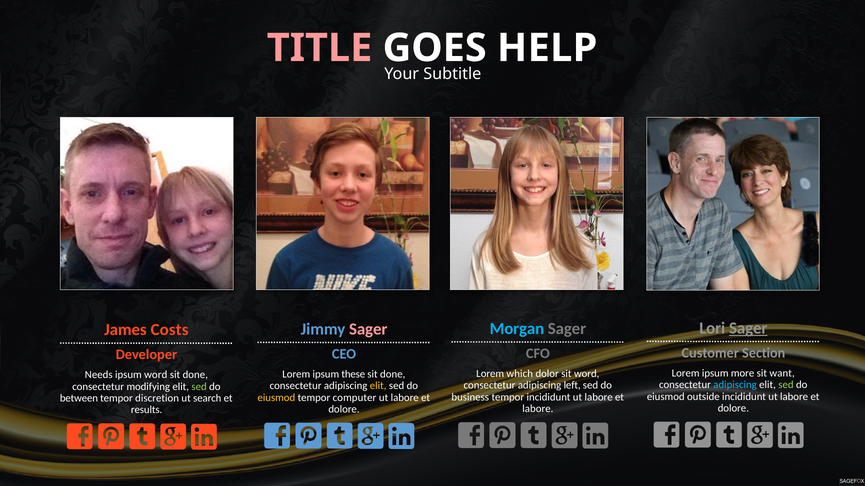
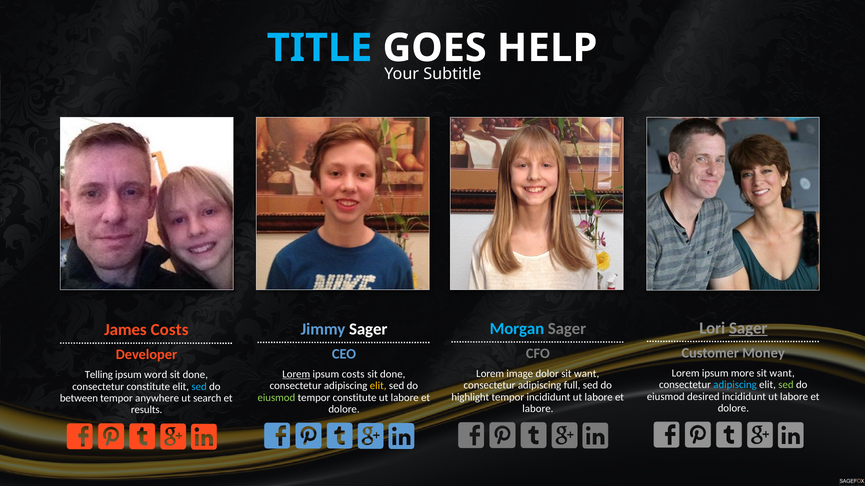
TITLE colour: pink -> light blue (320, 48)
Sager colour: pink -> white (368, 329)
Section: Section -> Money (764, 353)
which: which -> image (520, 374)
dolor sit word: word -> want (587, 374)
Lorem underline: none -> present (296, 375)
ipsum these: these -> costs (353, 375)
Needs: Needs -> Telling (99, 375)
left: left -> full (572, 386)
consectetur modifying: modifying -> constitute (148, 387)
sed colour: light green -> light blue (199, 387)
outside: outside -> desired (703, 397)
business: business -> highlight (470, 397)
eiusmod colour: yellow -> light green (276, 398)
tempor computer: computer -> constitute (355, 398)
discretion: discretion -> anywhere (157, 399)
